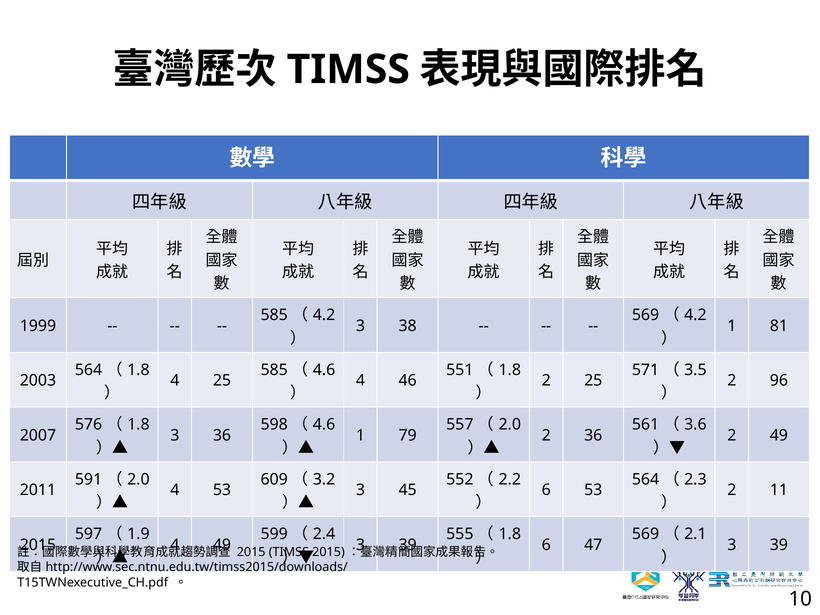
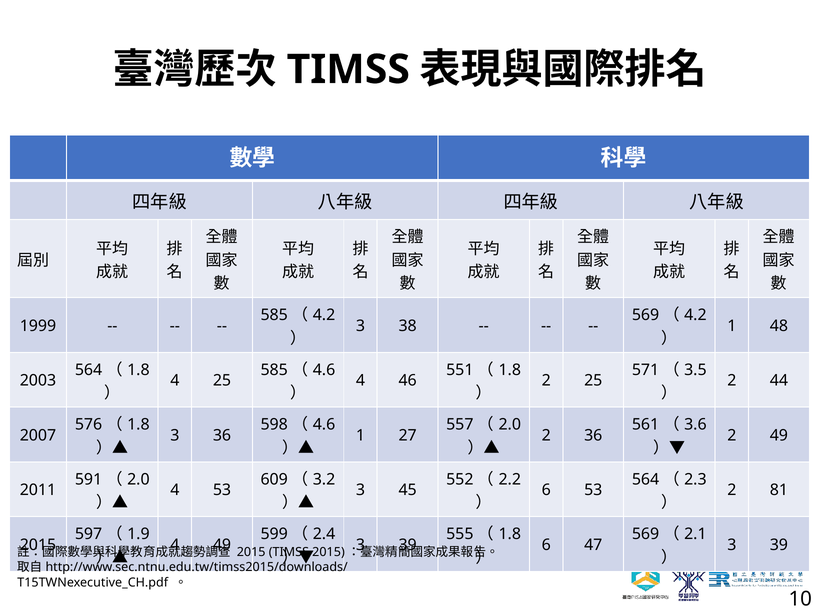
81: 81 -> 48 (779, 326)
96: 96 -> 44 (779, 381)
79: 79 -> 27 (408, 435)
11: 11 -> 81 (779, 490)
